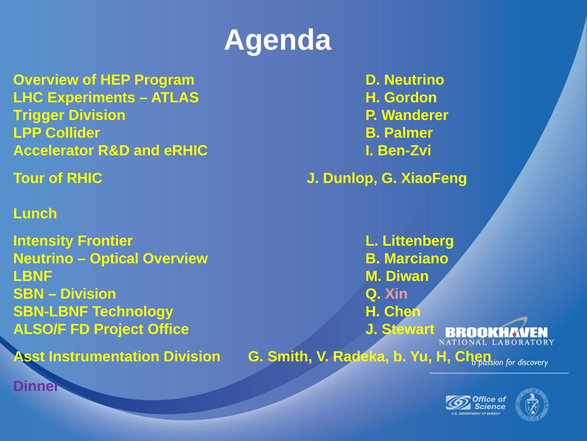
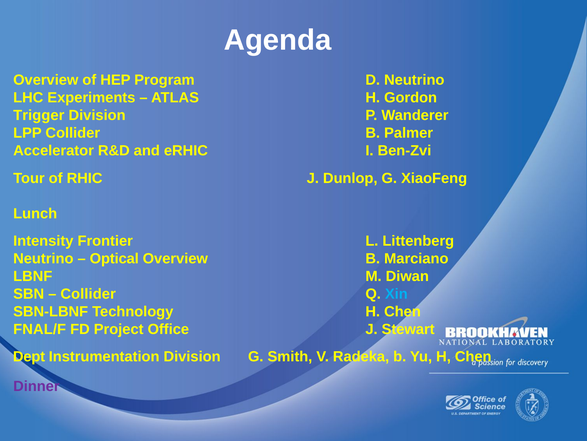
Division: Division -> Collider (88, 294)
Xin colour: pink -> light blue (396, 294)
ALSO/F: ALSO/F -> FNAL/F (40, 329)
Asst: Asst -> Dept (29, 356)
